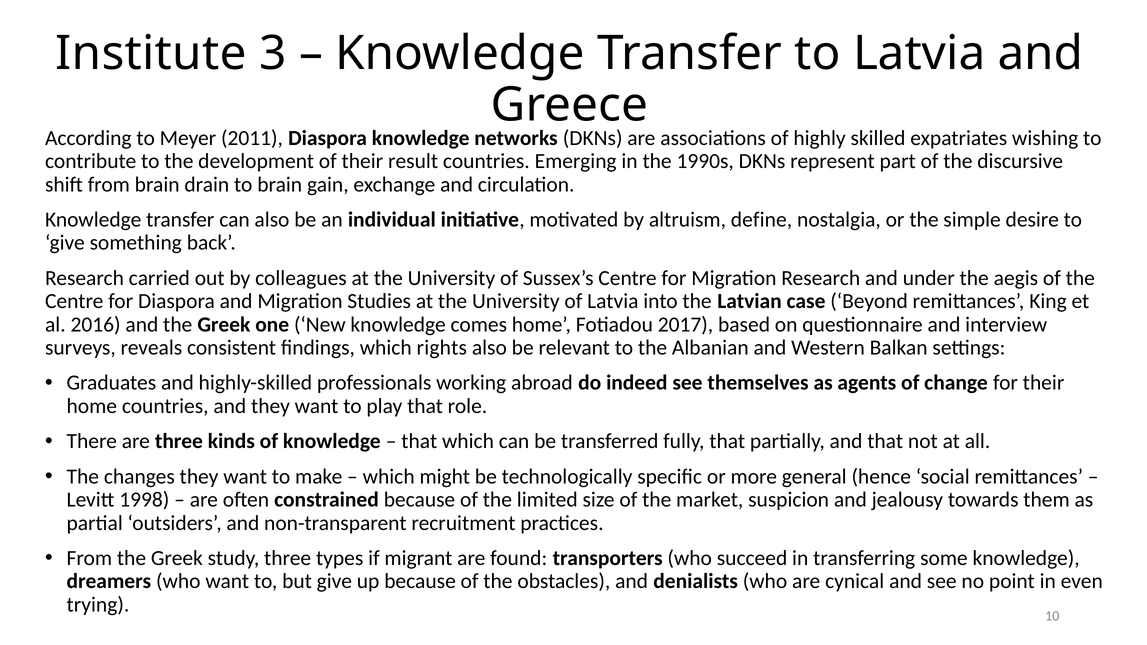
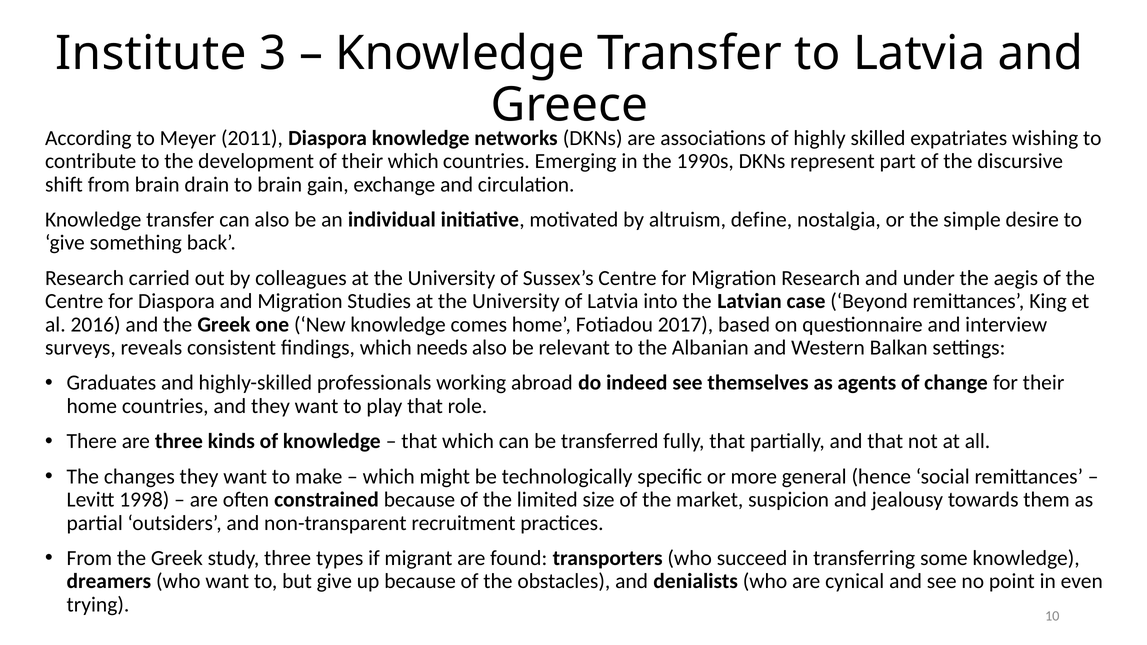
their result: result -> which (413, 161)
rights: rights -> needs (442, 348)
